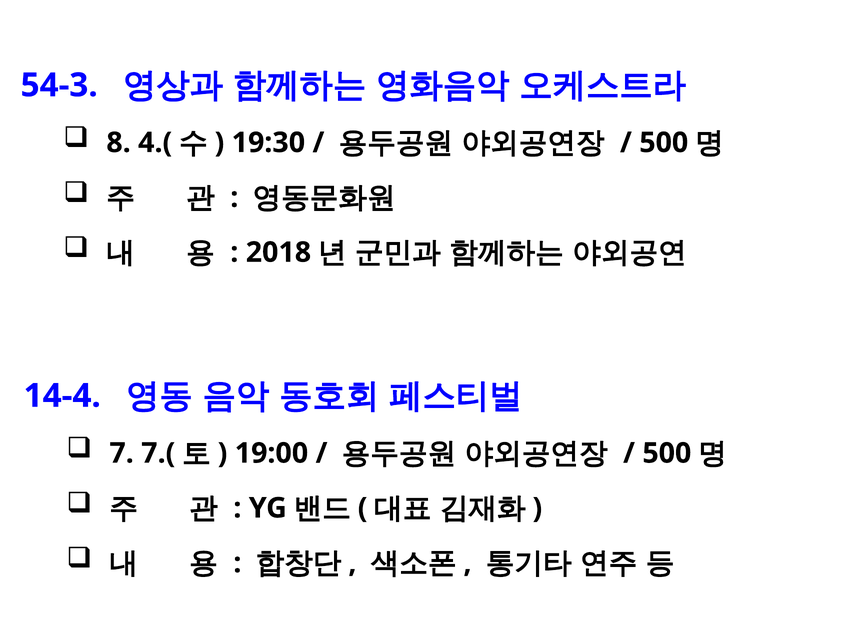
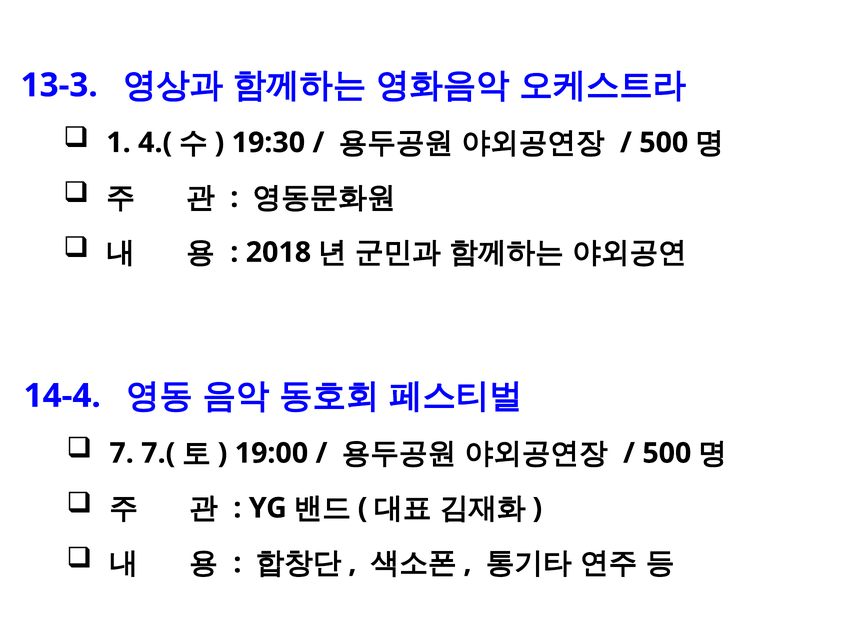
54-3: 54-3 -> 13-3 (59, 85)
8: 8 -> 1 (119, 143)
